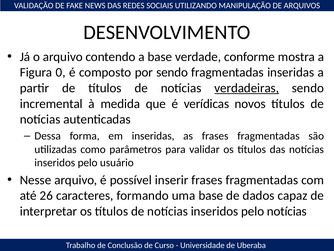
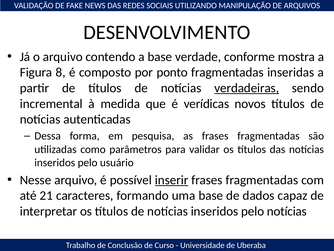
0: 0 -> 8 (61, 72)
por sendo: sendo -> ponto (172, 72)
em inseridas: inseridas -> pesquisa (153, 136)
inserir underline: none -> present (172, 180)
26: 26 -> 21 (46, 195)
